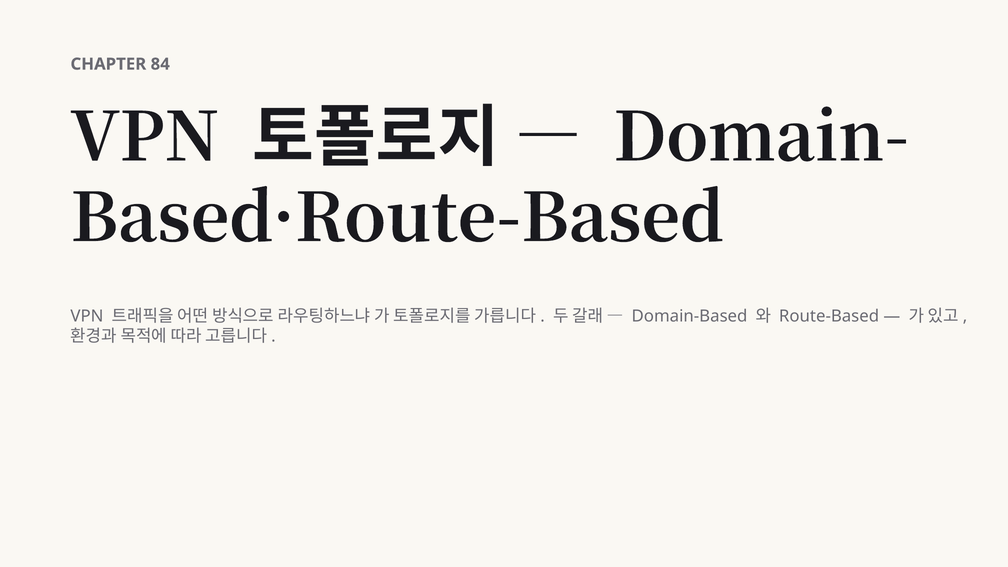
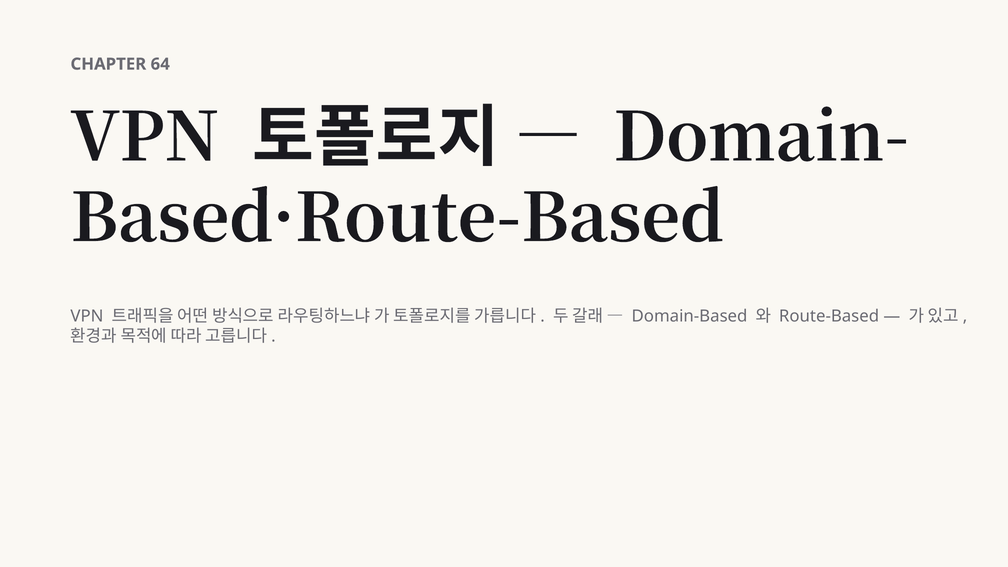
84: 84 -> 64 (160, 64)
